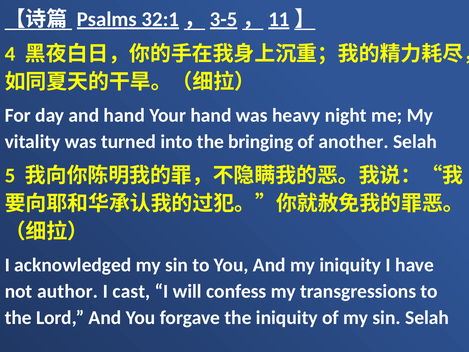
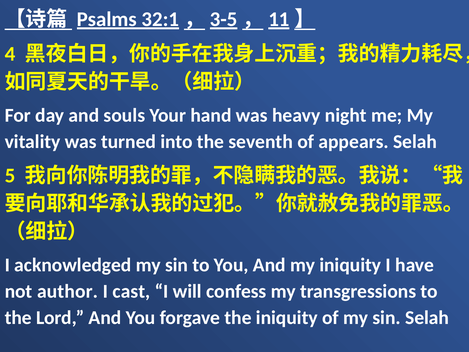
and hand: hand -> souls (124, 115)
bringing: bringing -> seventh (261, 142)
another: another -> appears (354, 142)
